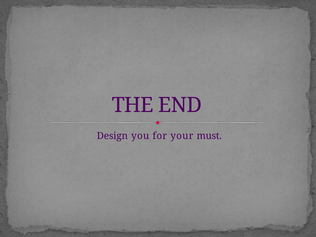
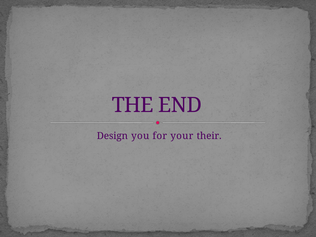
must: must -> their (209, 136)
